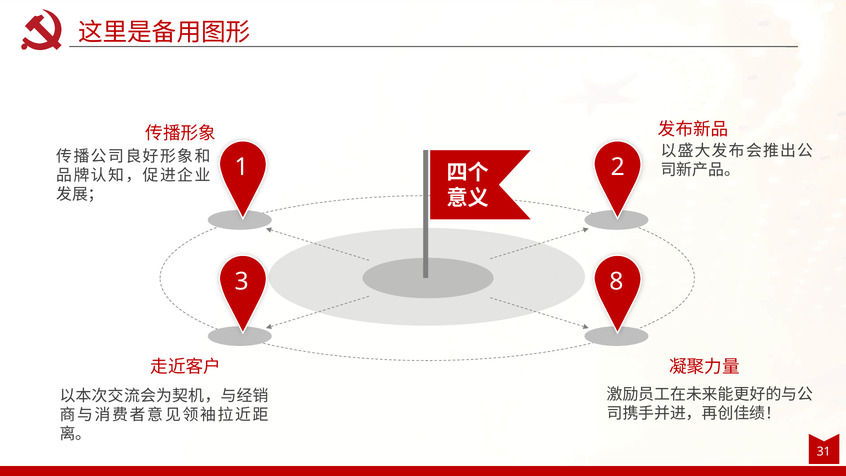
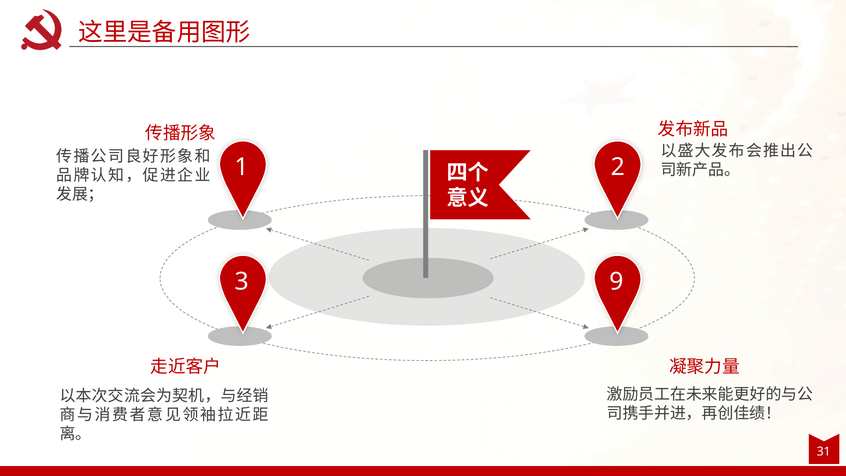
8: 8 -> 9 (616, 282)
